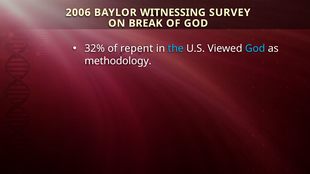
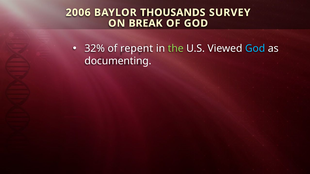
WITNESSING: WITNESSING -> THOUSANDS (173, 13)
the colour: light blue -> light green (176, 49)
methodology: methodology -> documenting (118, 61)
